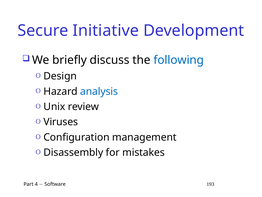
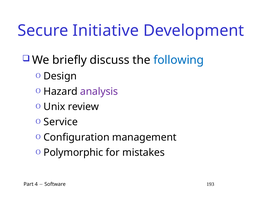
analysis colour: blue -> purple (99, 91)
Viruses: Viruses -> Service (61, 122)
Disassembly: Disassembly -> Polymorphic (73, 152)
